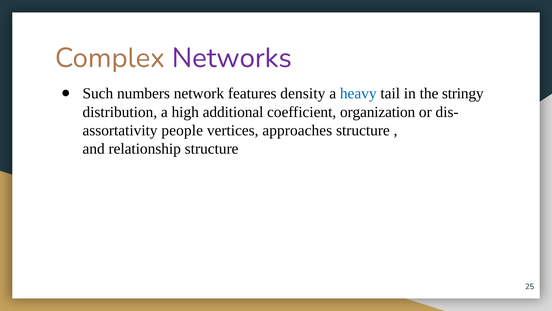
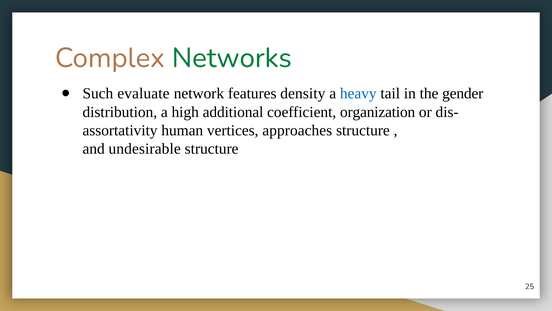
Networks colour: purple -> green (232, 58)
numbers: numbers -> evaluate (143, 93)
stringy: stringy -> gender (463, 93)
people: people -> human (182, 130)
relationship: relationship -> undesirable (145, 149)
